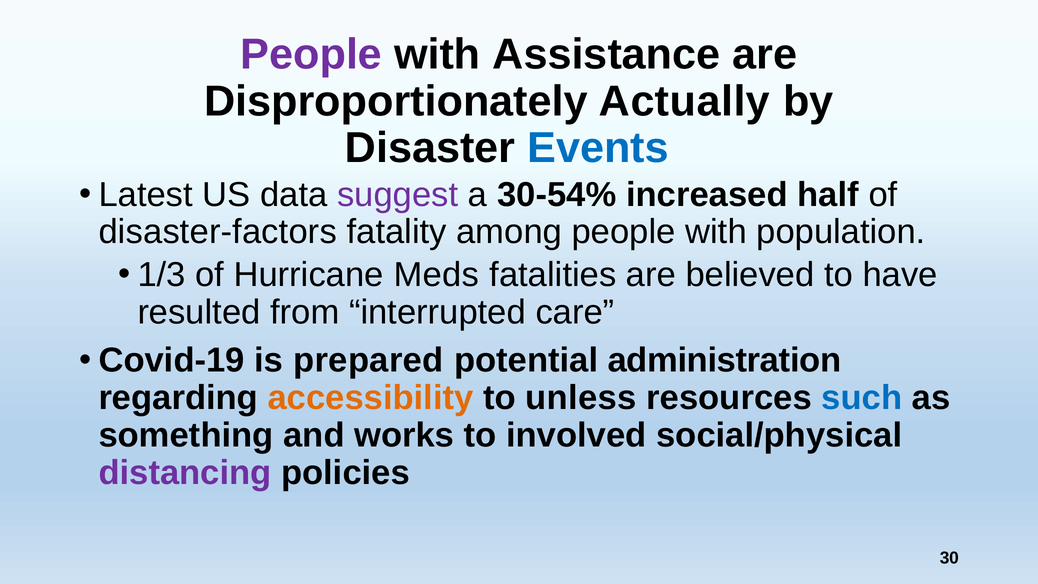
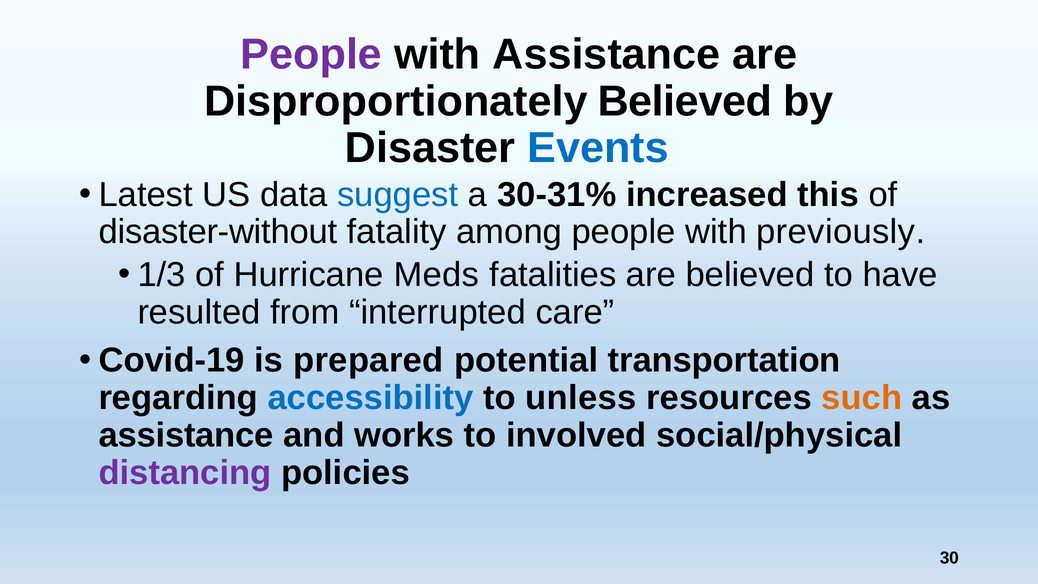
Disproportionately Actually: Actually -> Believed (685, 101)
suggest colour: purple -> blue (398, 195)
30-54%: 30-54% -> 30-31% (557, 195)
half: half -> this (828, 195)
disaster-factors: disaster-factors -> disaster-without (218, 232)
population: population -> previously (841, 232)
administration: administration -> transportation (724, 360)
accessibility colour: orange -> blue (371, 398)
such colour: blue -> orange (862, 398)
something: something -> assistance (186, 435)
